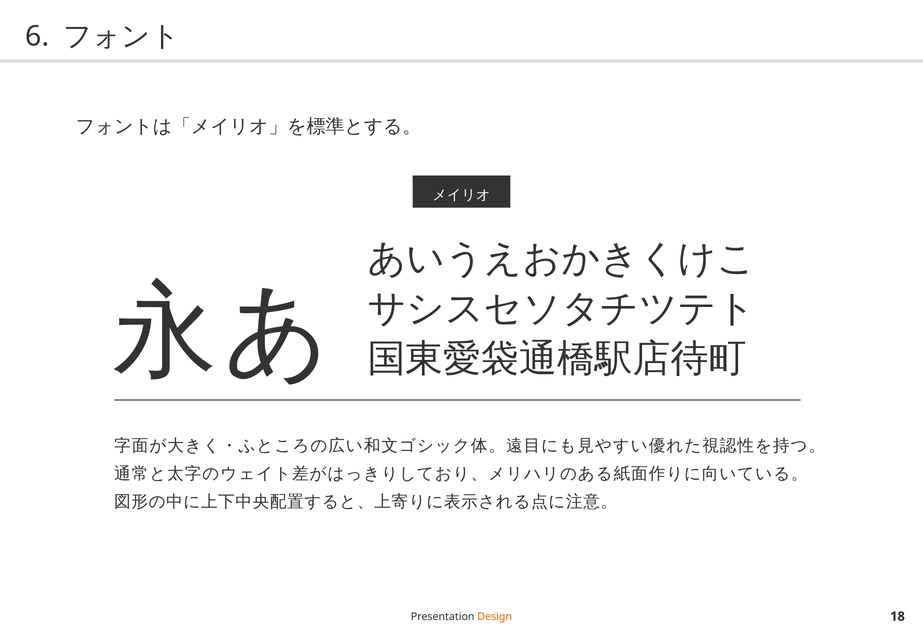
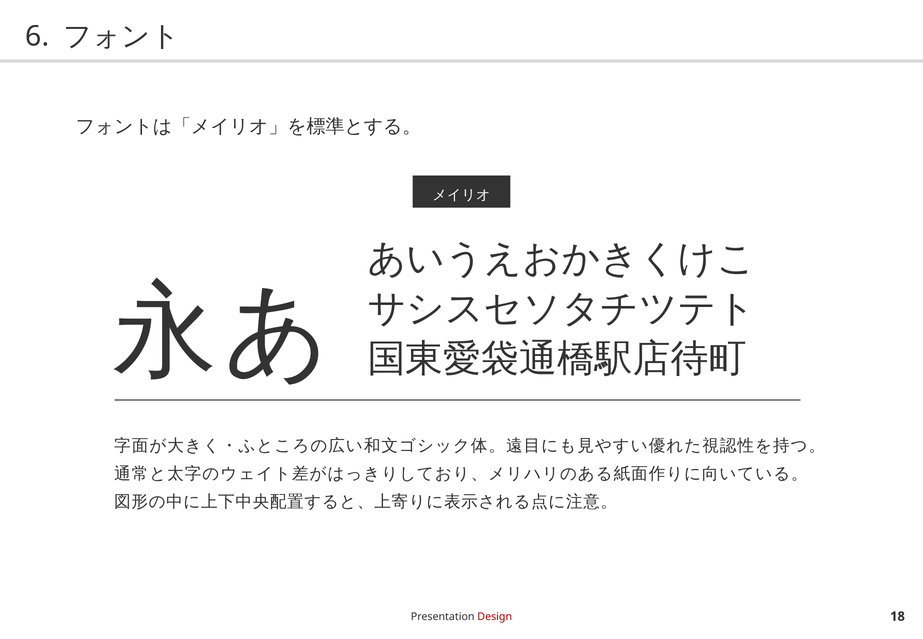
Design colour: orange -> red (495, 617)
